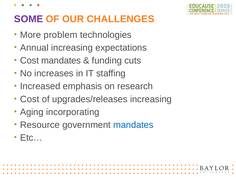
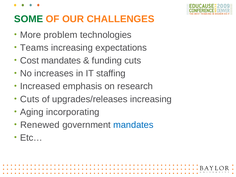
SOME colour: purple -> green (29, 19)
Annual: Annual -> Teams (34, 48)
Cost: Cost -> Cuts (30, 99)
Resource: Resource -> Renewed (40, 125)
